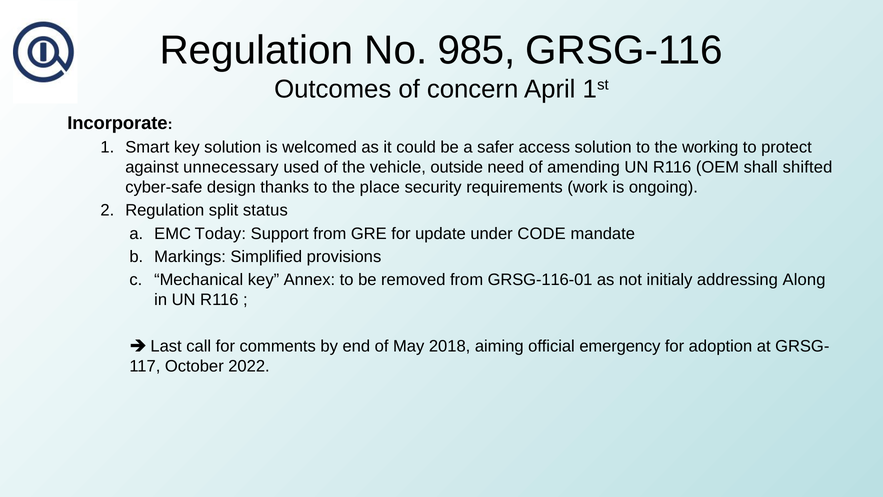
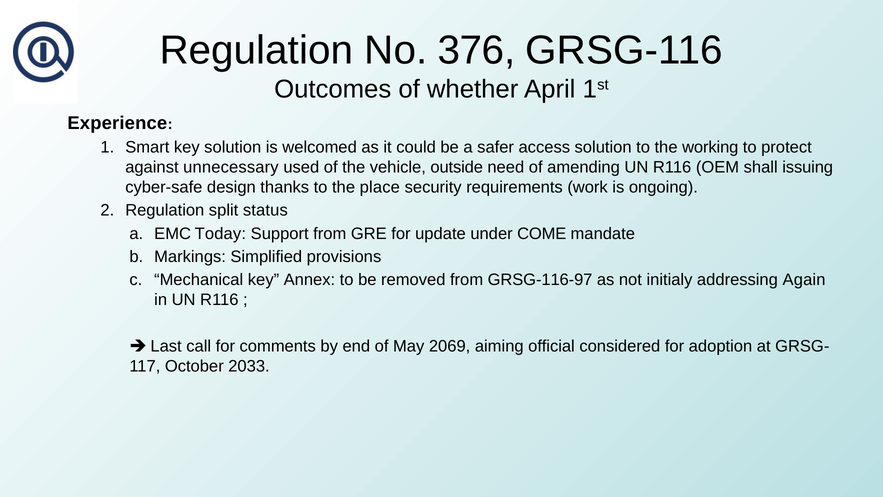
985: 985 -> 376 (477, 50)
concern: concern -> whether (473, 89)
Incorporate: Incorporate -> Experience (117, 123)
shifted: shifted -> issuing (808, 167)
CODE: CODE -> COME (542, 233)
GRSG-116-01: GRSG-116-01 -> GRSG-116-97 (540, 280)
Along: Along -> Again (804, 280)
2018: 2018 -> 2069 (450, 346)
emergency: emergency -> considered (620, 346)
2022: 2022 -> 2033 (249, 366)
